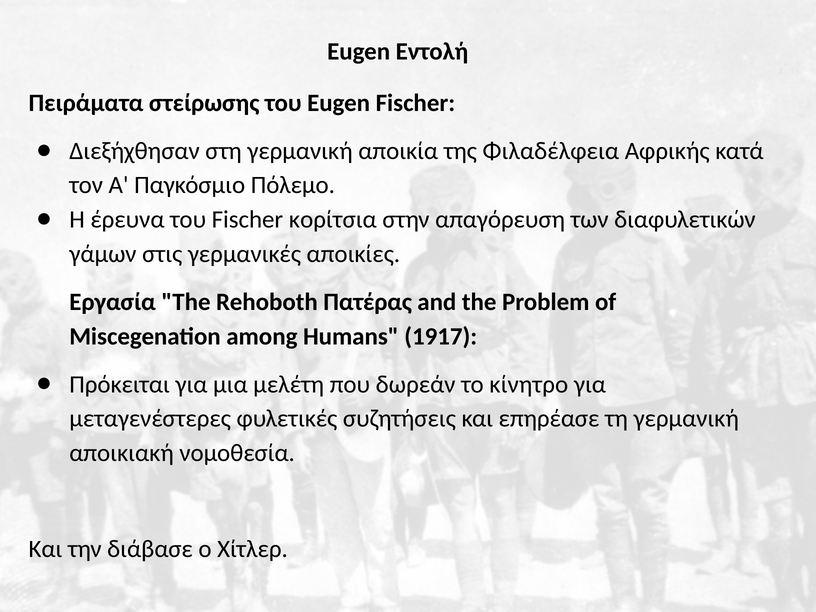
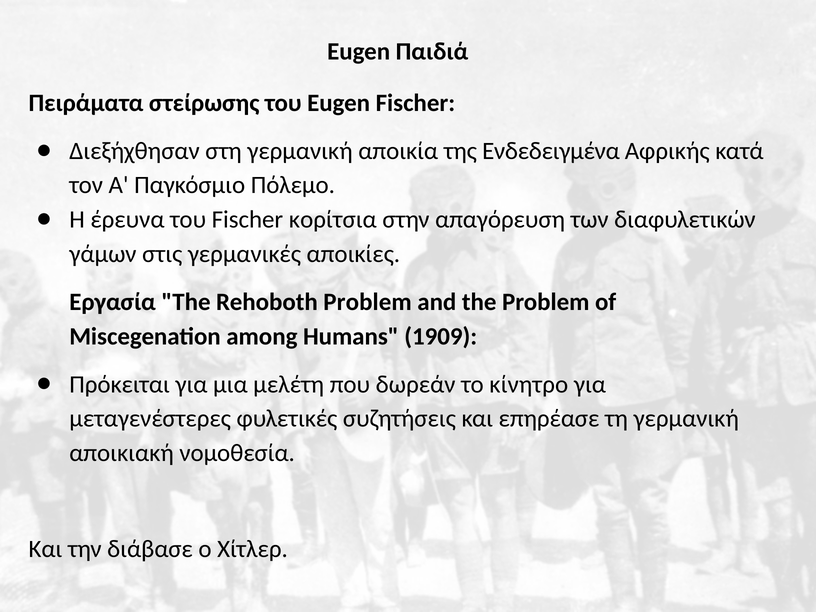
Εντολή: Εντολή -> Παιδιά (432, 52)
Φιλαδέλφεια: Φιλαδέλφεια -> Ενδεδειγμένα (551, 151)
Rehoboth Πατέρας: Πατέρας -> Problem (368, 302)
1917: 1917 -> 1909 (441, 336)
